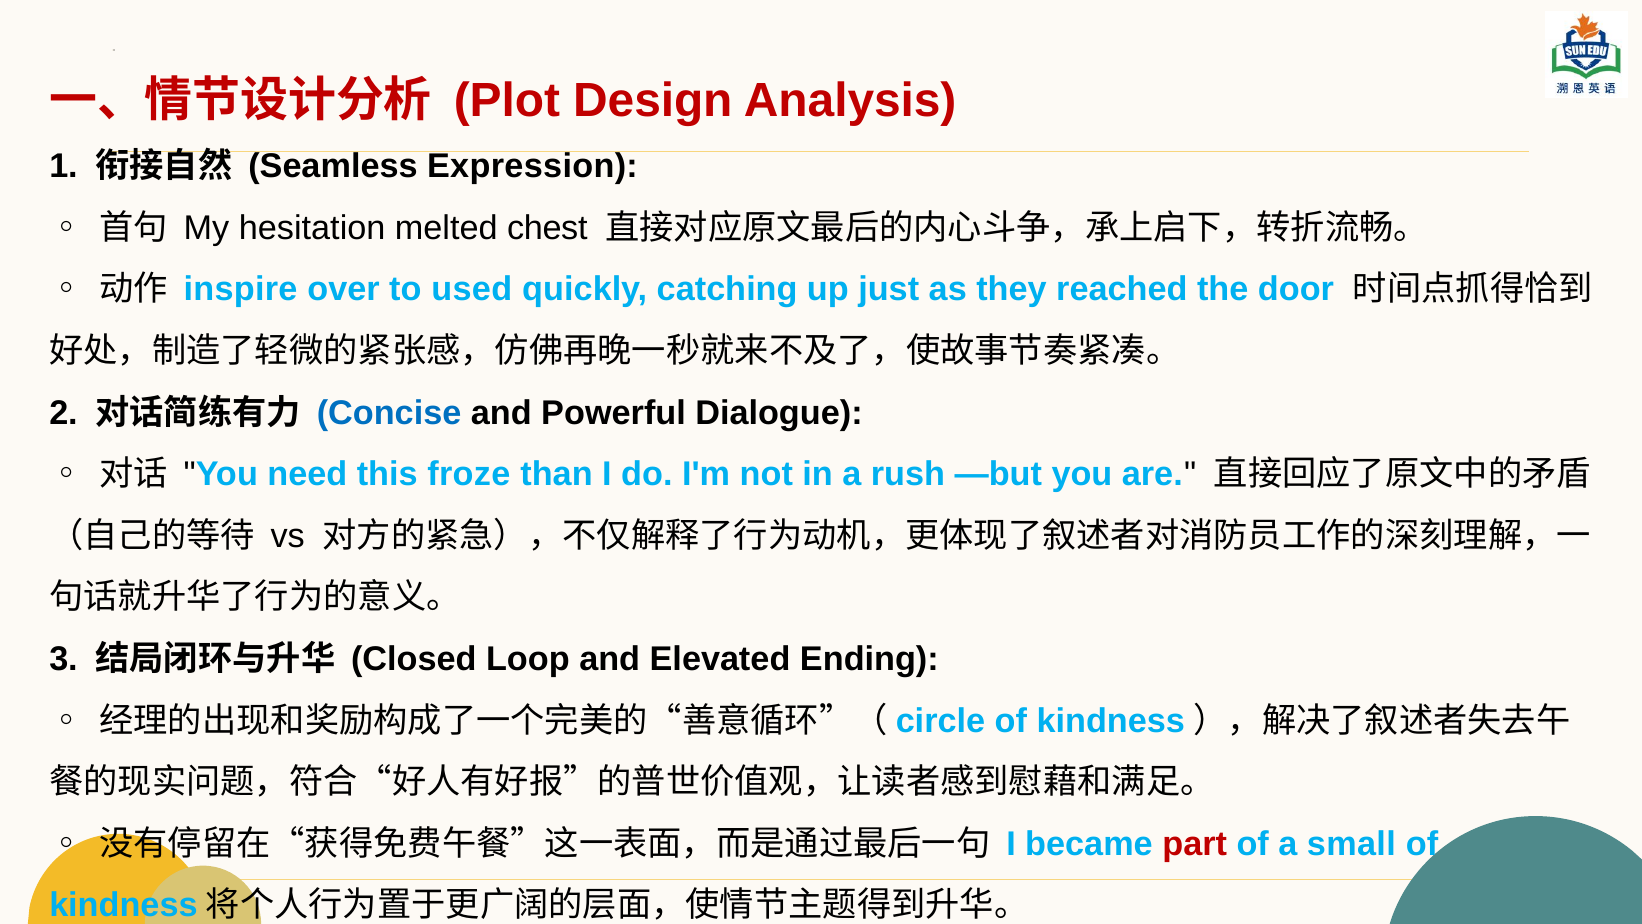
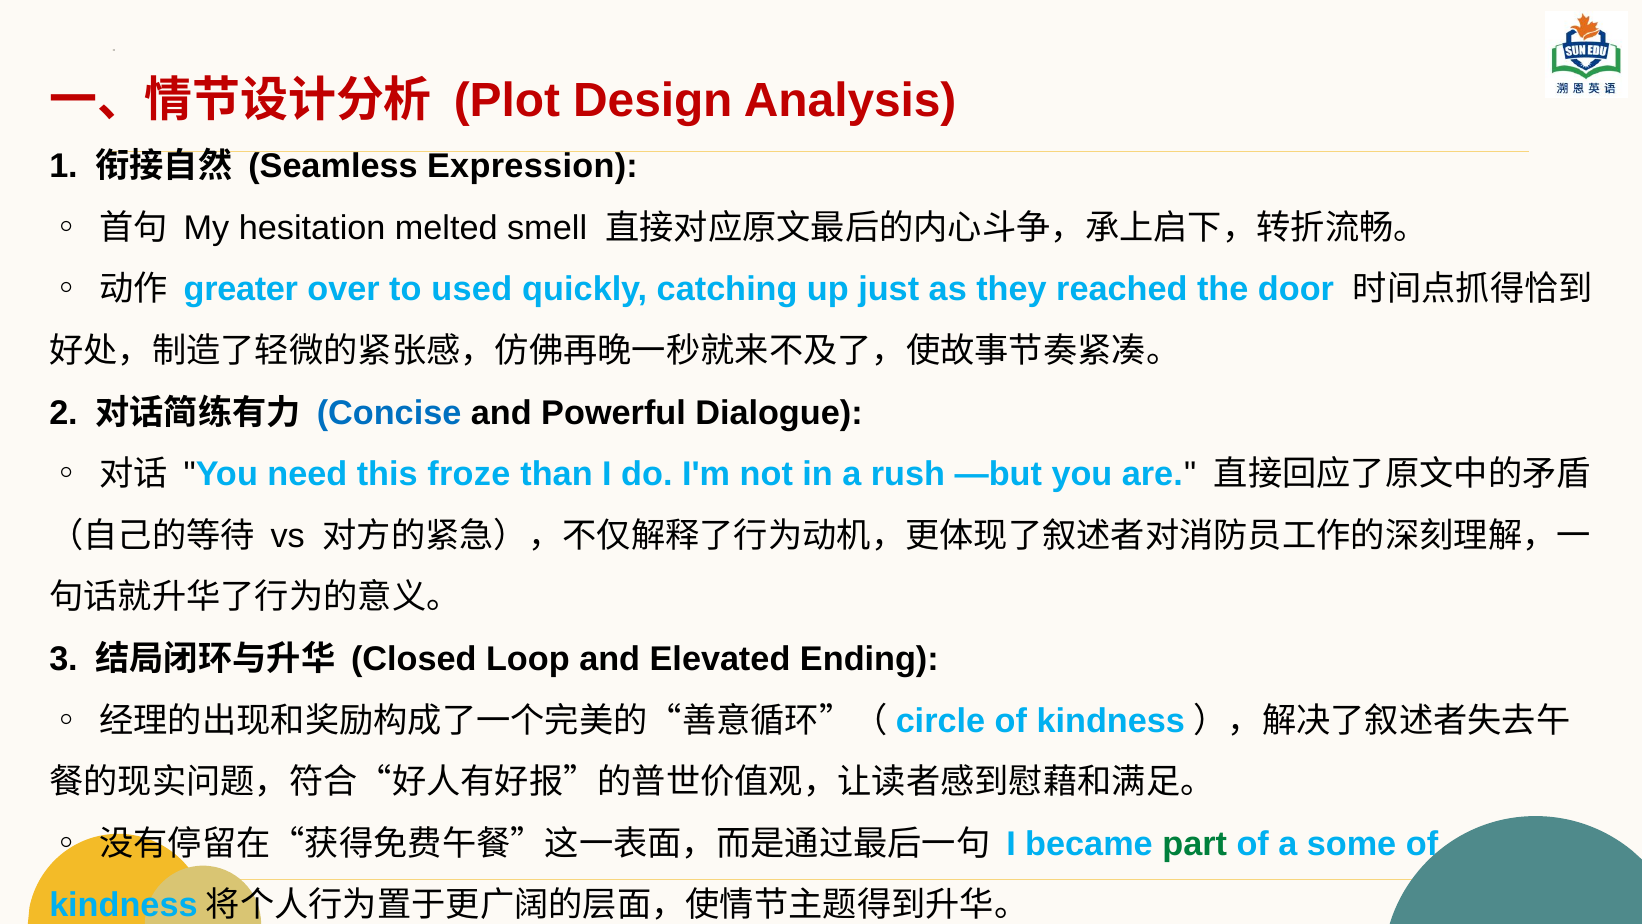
chest: chest -> smell (547, 228)
inspire: inspire -> greater (241, 290)
part colour: red -> green (1195, 844)
small: small -> some (1352, 844)
